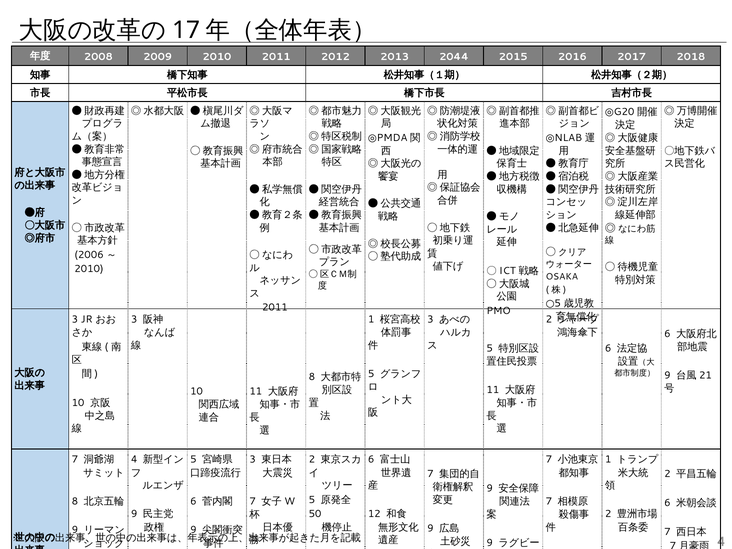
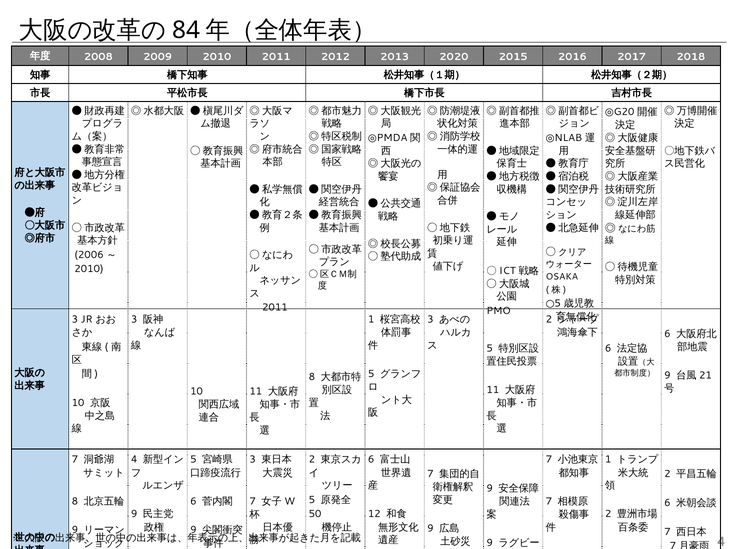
17: 17 -> 84 (186, 30)
2044: 2044 -> 2020 (454, 57)
